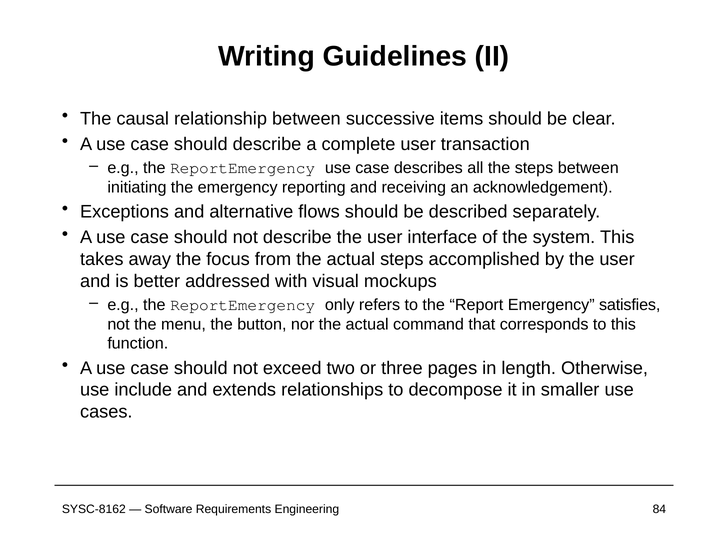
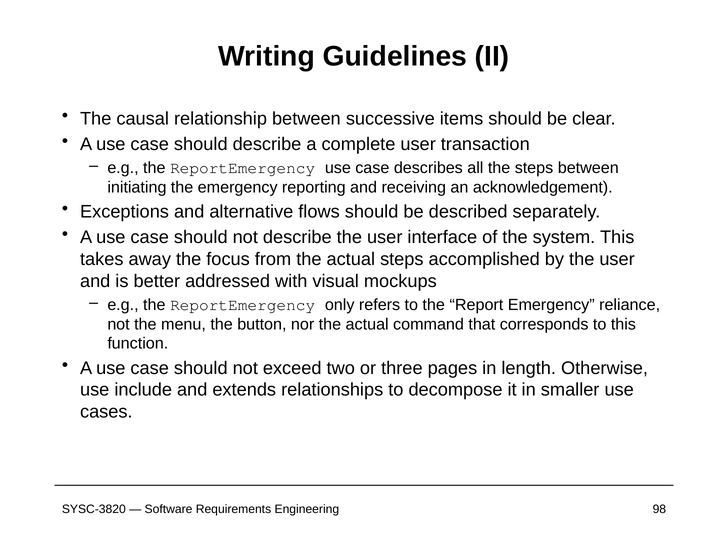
satisfies: satisfies -> reliance (630, 305)
SYSC-8162: SYSC-8162 -> SYSC-3820 (94, 509)
84: 84 -> 98 (659, 509)
